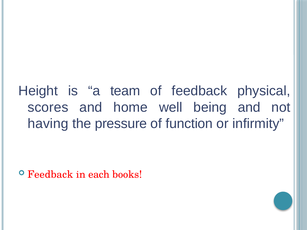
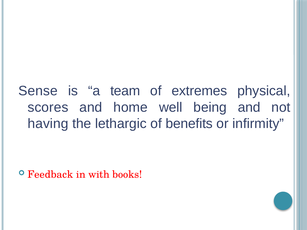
Height: Height -> Sense (38, 91)
of feedback: feedback -> extremes (199, 91)
pressure: pressure -> lethargic (121, 124)
function: function -> benefits (189, 124)
each: each -> with (99, 175)
